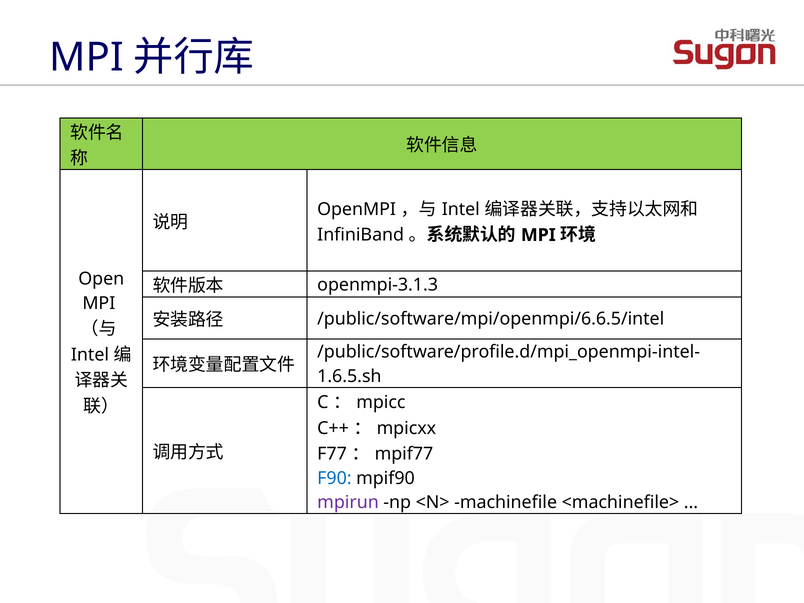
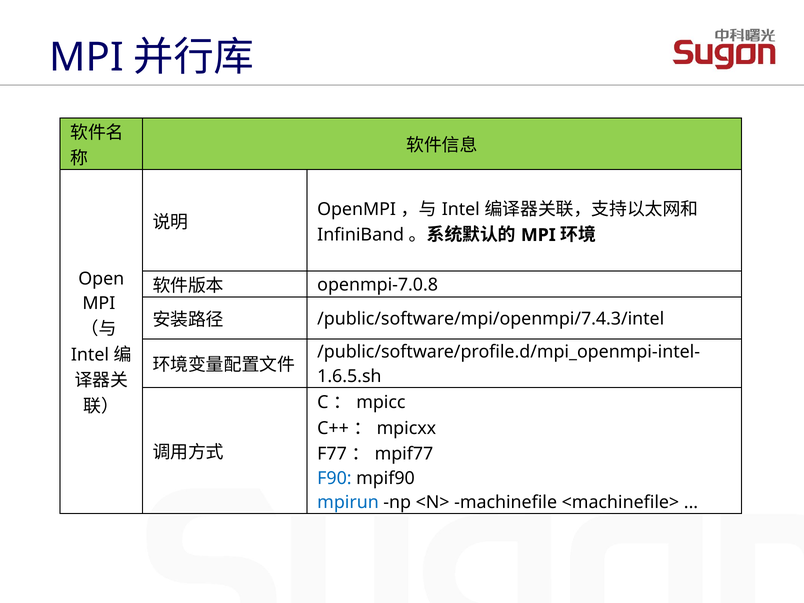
openmpi-3.1.3: openmpi-3.1.3 -> openmpi-7.0.8 (378, 285)
/public/software/mpi/openmpi/6.6.5/intel: /public/software/mpi/openmpi/6.6.5/intel -> /public/software/mpi/openmpi/7.4.3/intel (491, 319)
mpirun colour: purple -> blue (348, 502)
